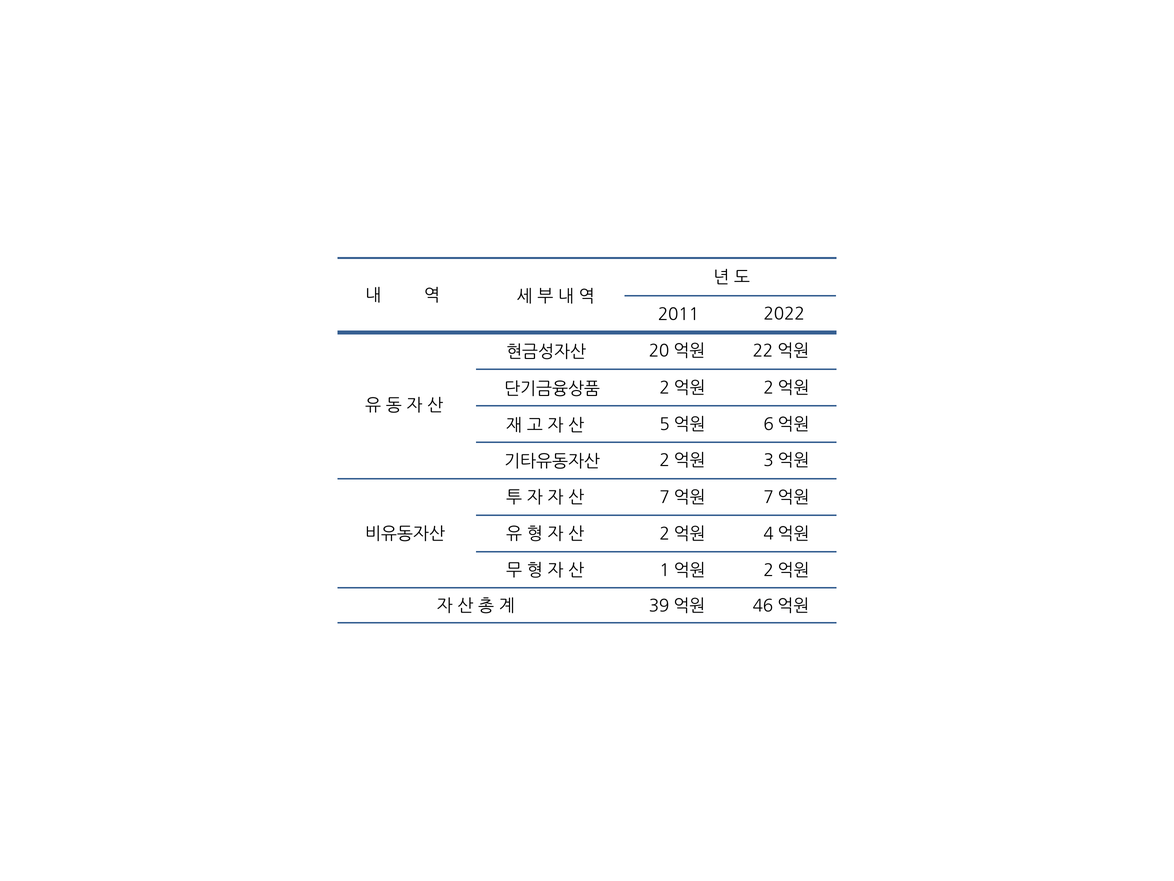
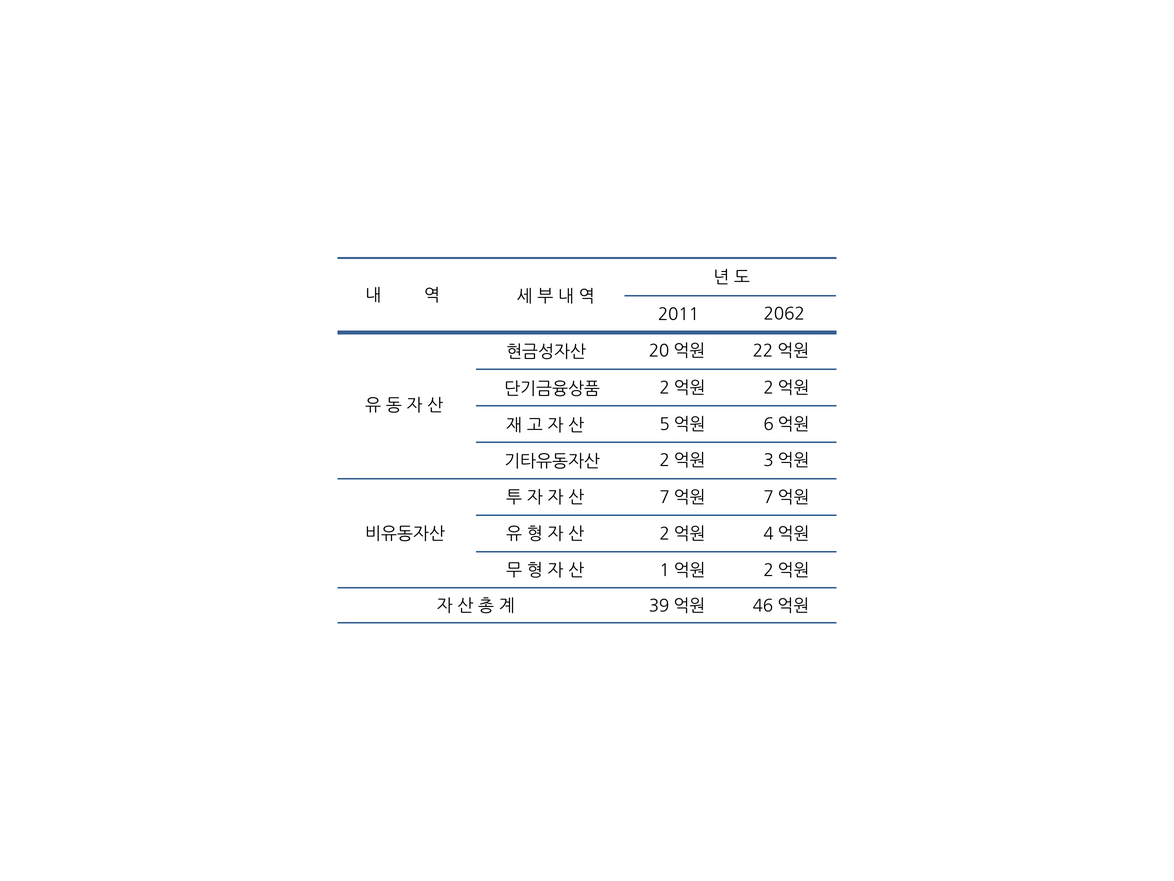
2022: 2022 -> 2062 (784, 314)
